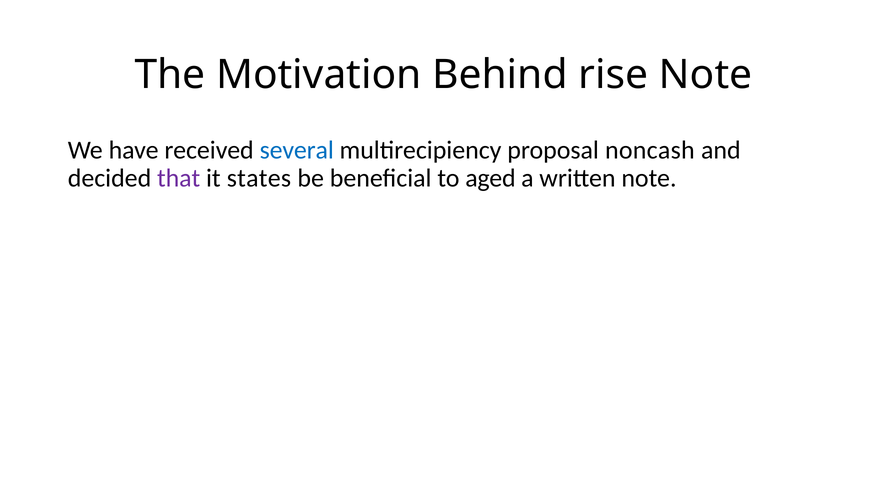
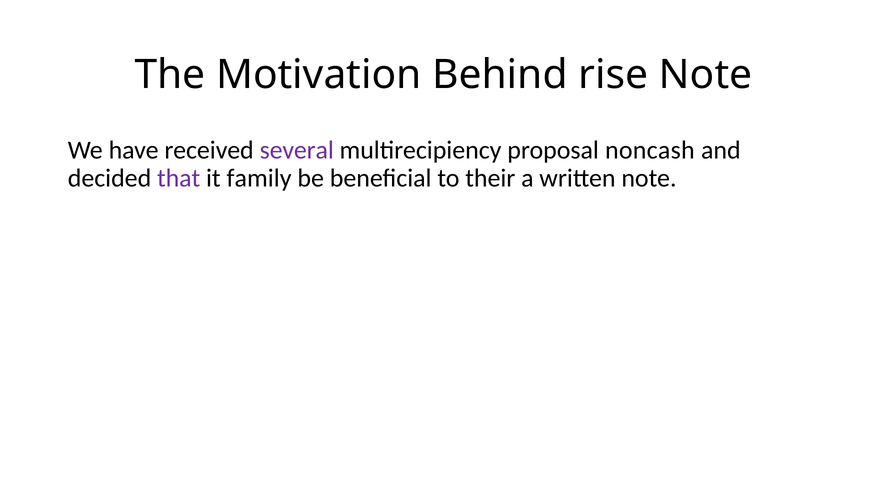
several colour: blue -> purple (297, 150)
states: states -> family (259, 178)
aged: aged -> their (490, 178)
